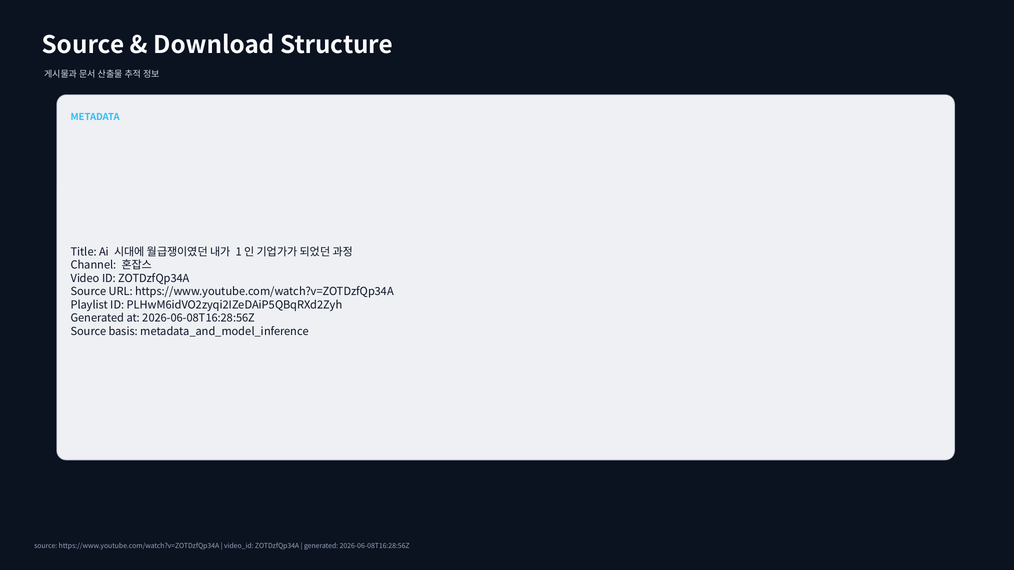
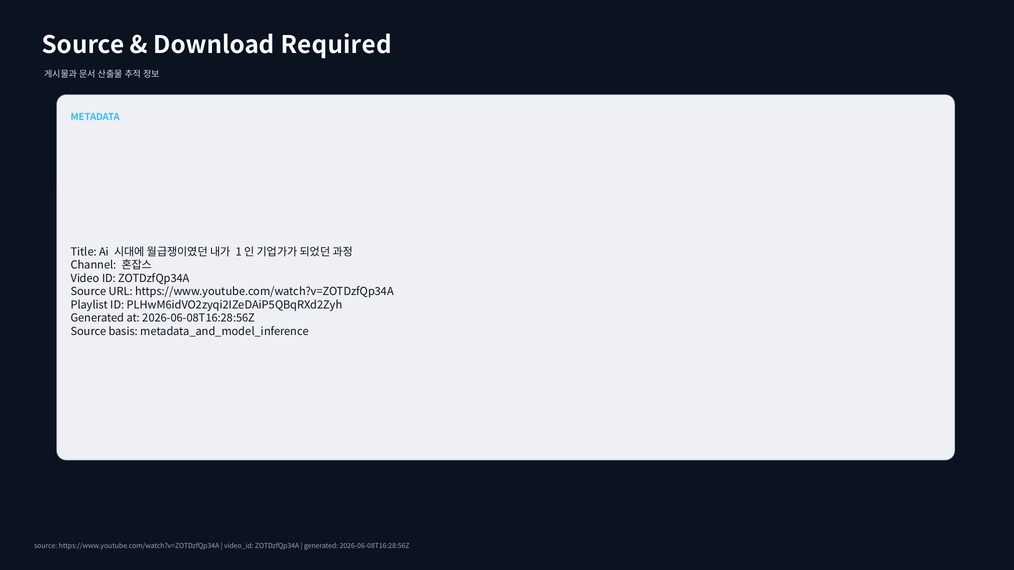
Structure: Structure -> Required (336, 45)
